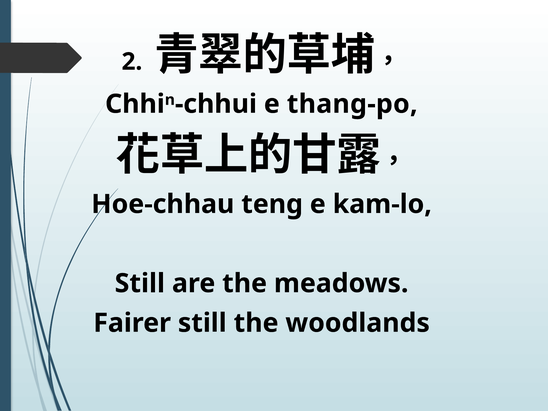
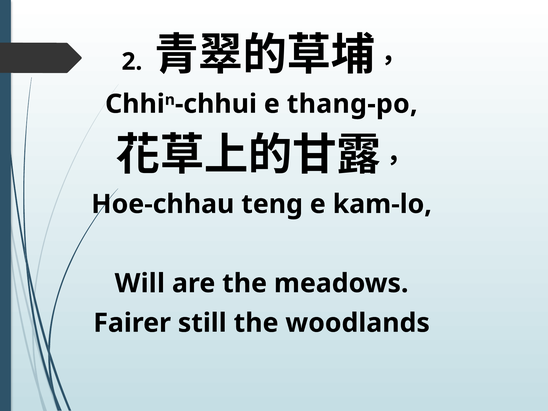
Still: Still -> Will (140, 283)
